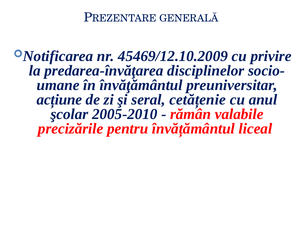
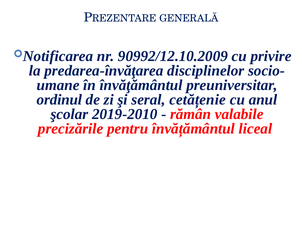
45469/12.10.2009: 45469/12.10.2009 -> 90992/12.10.2009 (173, 56)
acțiune: acțiune -> ordinul (59, 99)
2005-2010: 2005-2010 -> 2019-2010 (125, 114)
